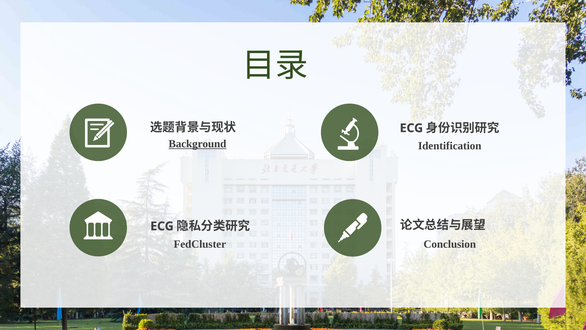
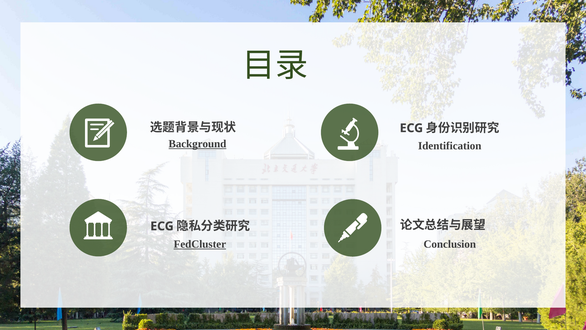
FedCluster underline: none -> present (200, 244)
